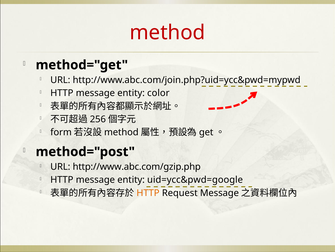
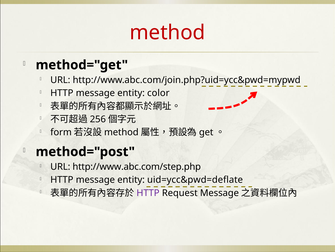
http://www.abc.com/gzip.php: http://www.abc.com/gzip.php -> http://www.abc.com/step.php (137, 166)
uid=ycc&pwd=google: uid=ycc&pwd=google -> uid=ycc&pwd=deflate (195, 179)
HTTP colour: orange -> purple (148, 192)
